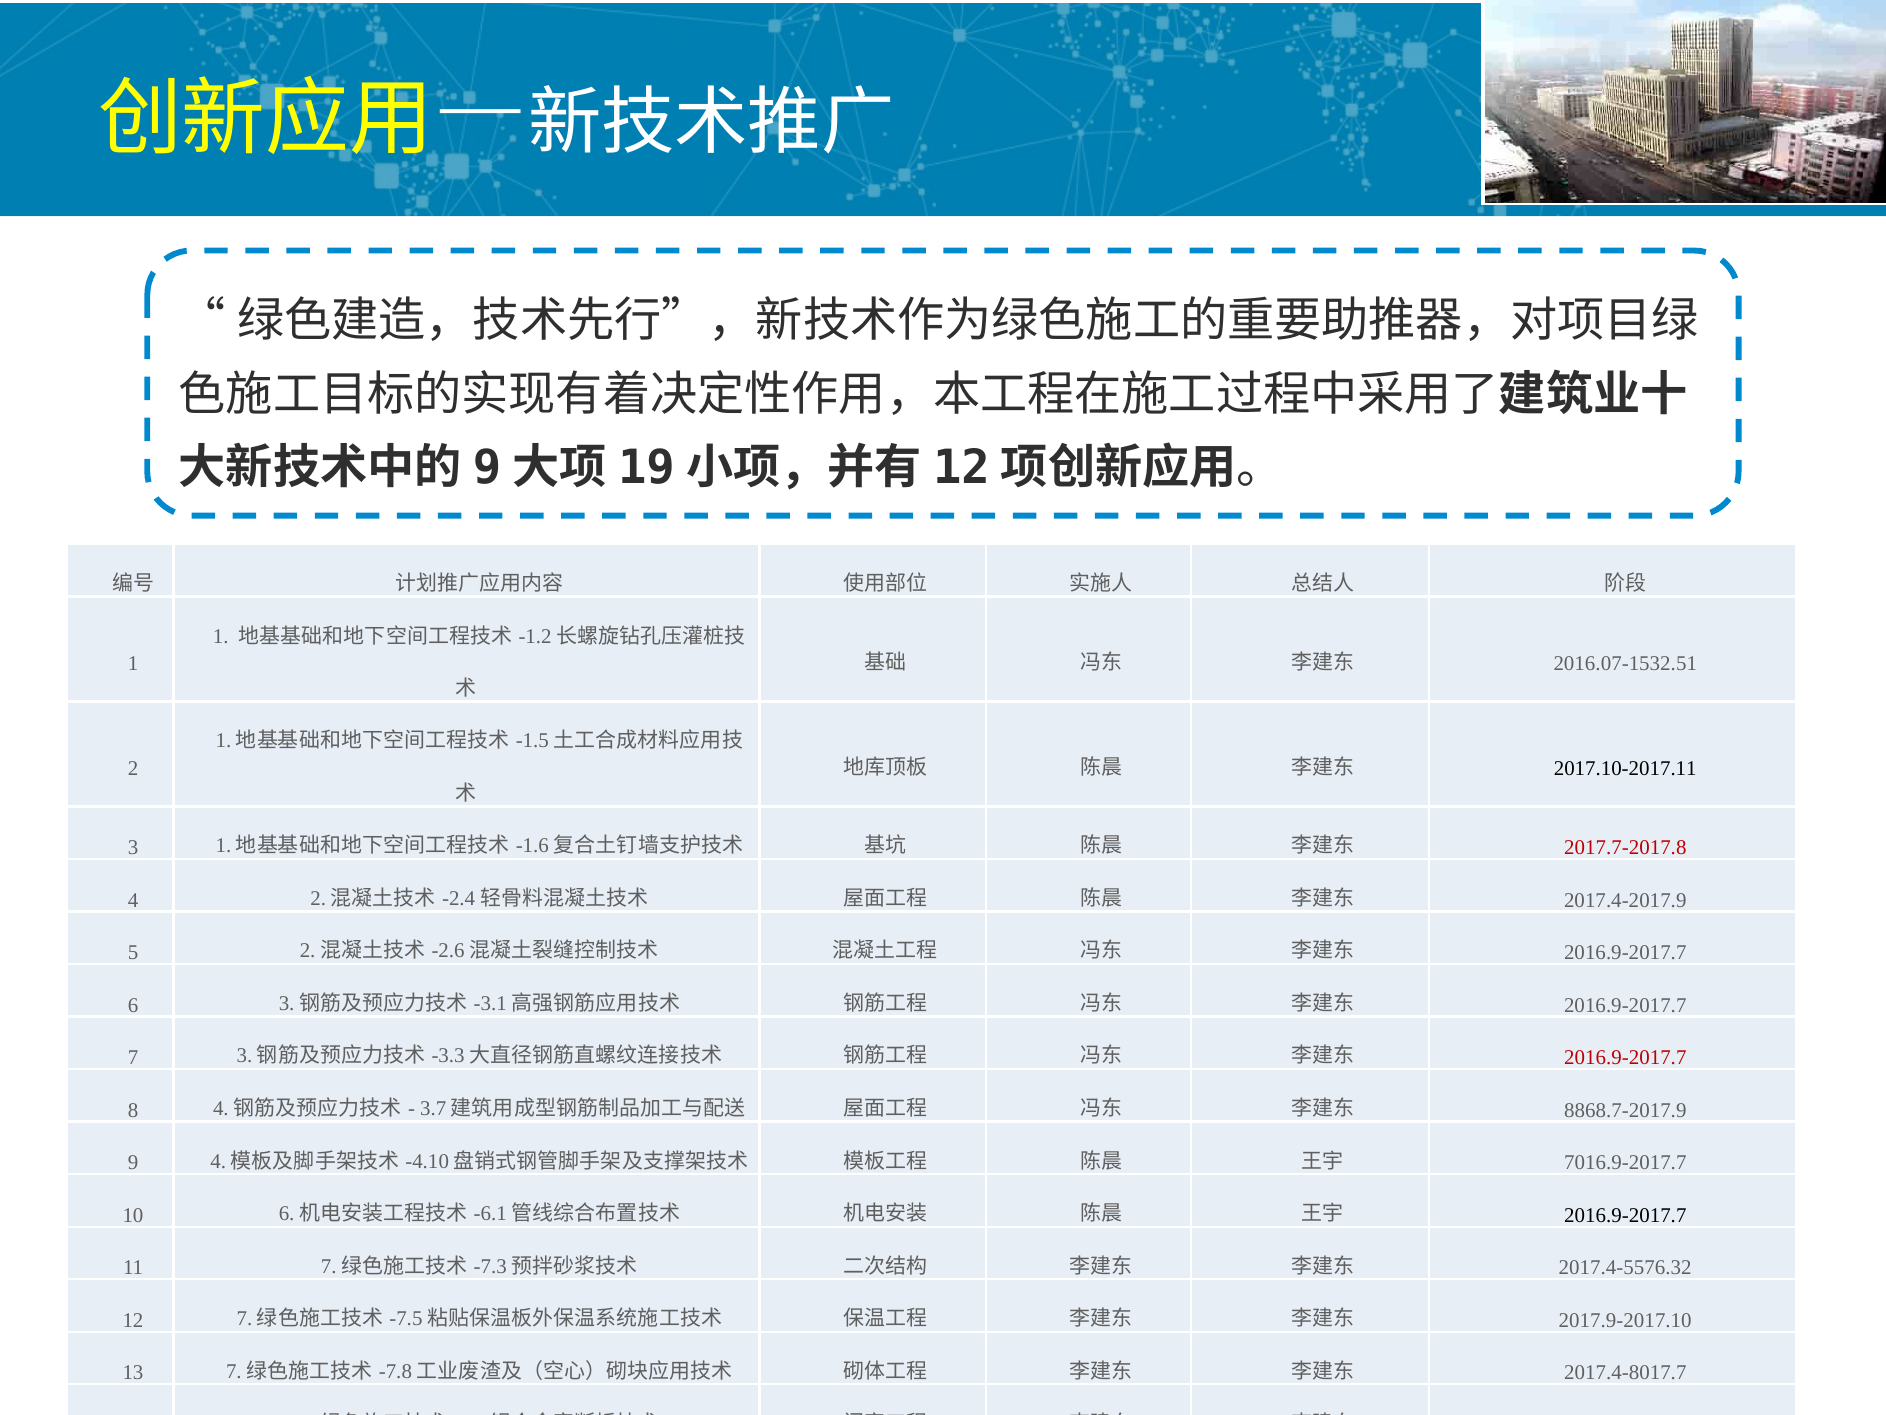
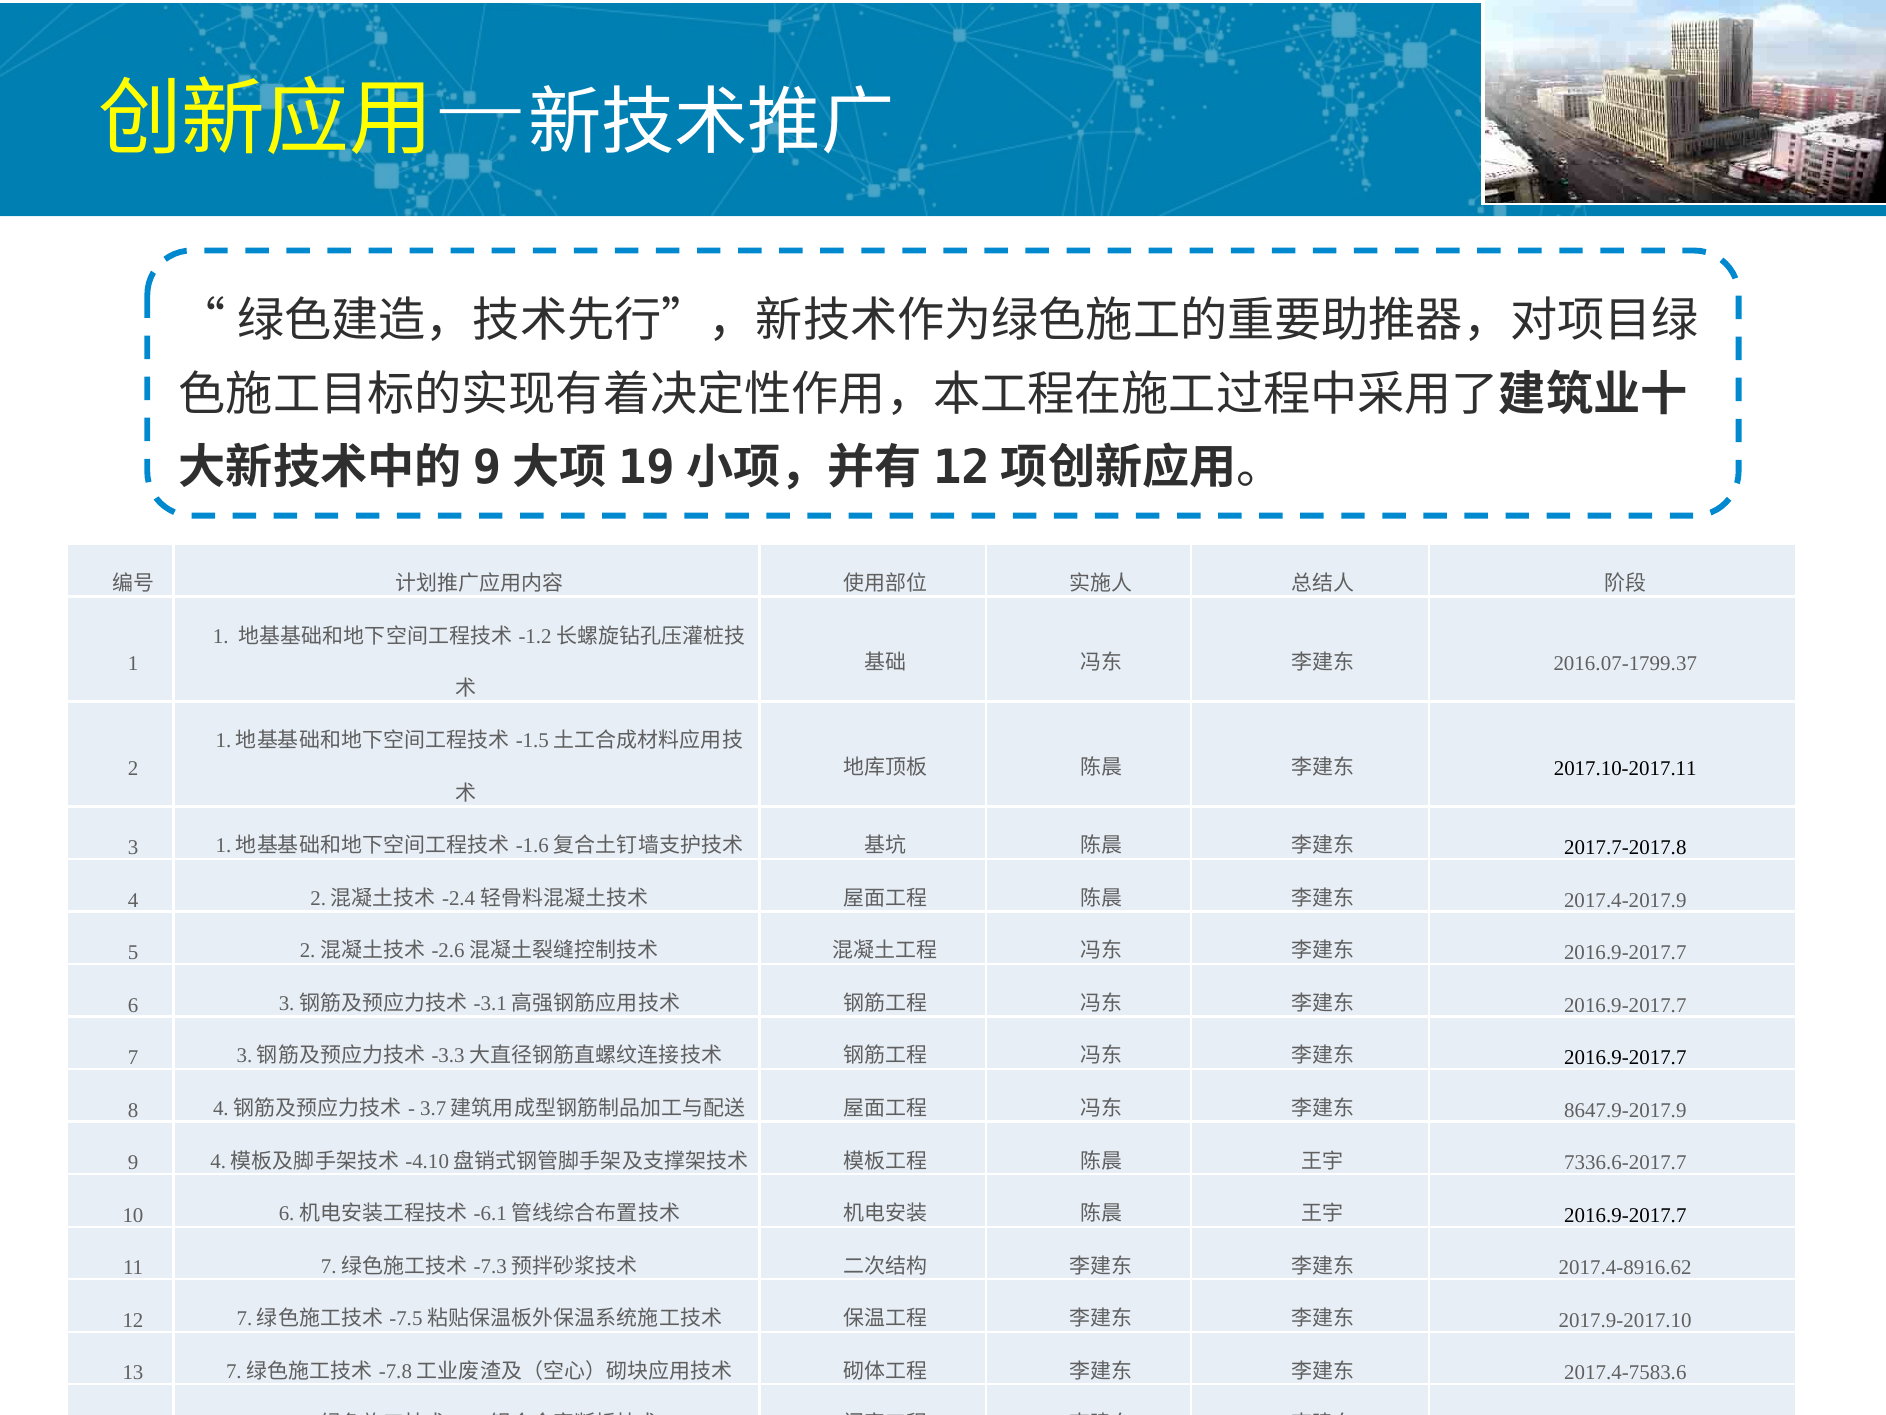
2016.07-1532.51: 2016.07-1532.51 -> 2016.07-1799.37 (1625, 664)
2017.7-2017.8 colour: red -> black (1625, 847)
2016.9-2017.7 colour: red -> black (1625, 1057)
8868.7-2017.9: 8868.7-2017.9 -> 8647.9-2017.9 (1625, 1110)
7016.9-2017.7: 7016.9-2017.7 -> 7336.6-2017.7 (1625, 1162)
2017.4-5576.32: 2017.4-5576.32 -> 2017.4-8916.62 (1625, 1267)
2017.4-8017.7: 2017.4-8017.7 -> 2017.4-7583.6 (1625, 1372)
